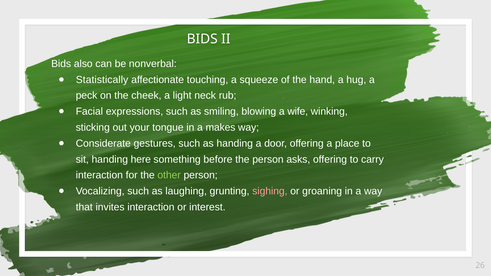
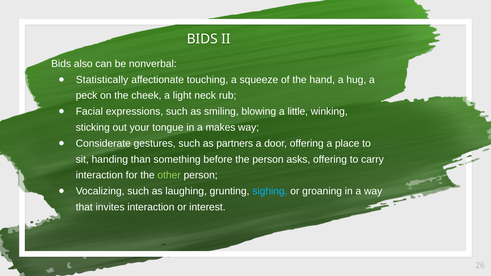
wife: wife -> little (298, 112)
as handing: handing -> partners (235, 144)
here: here -> than (141, 159)
sighing colour: pink -> light blue (270, 191)
